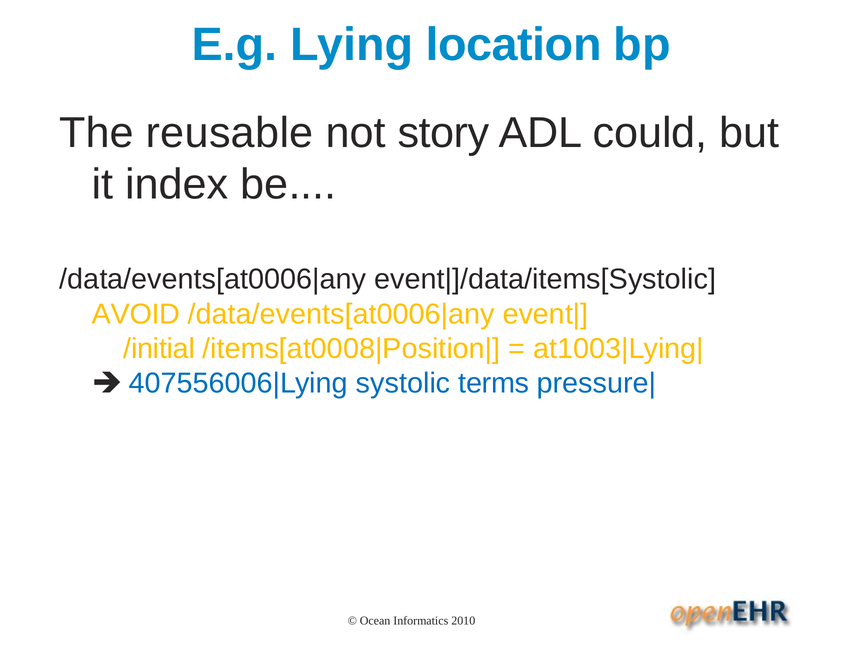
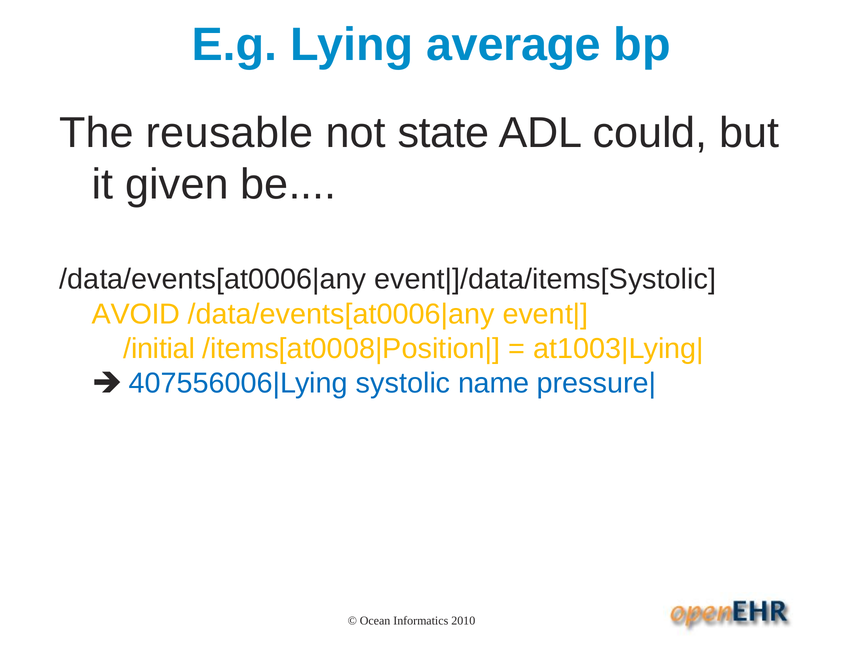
location: location -> average (514, 45)
story: story -> state (443, 133)
index: index -> given (177, 185)
terms: terms -> name (494, 383)
